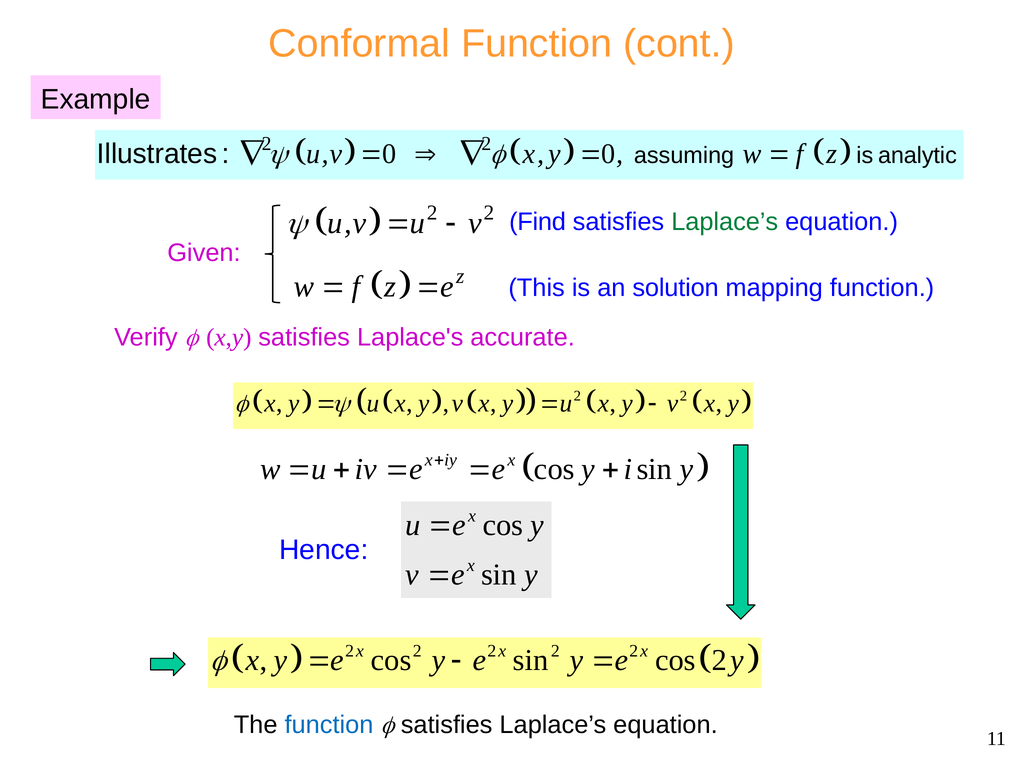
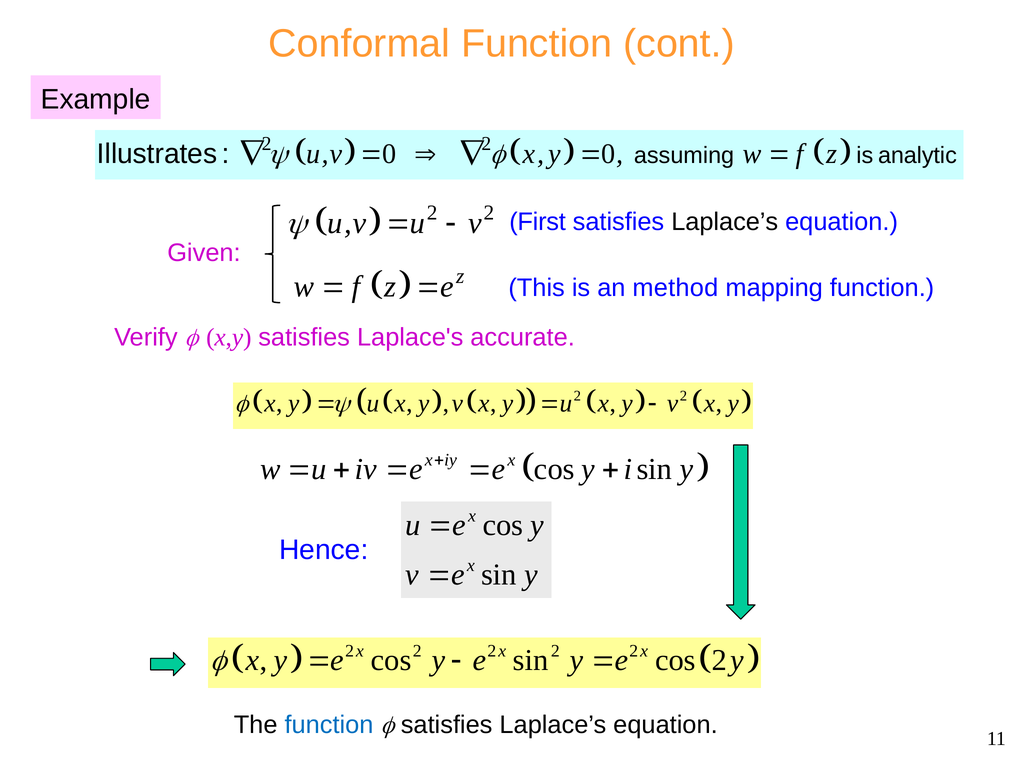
Find: Find -> First (538, 222)
Laplace’s colour: green -> black (725, 222)
solution: solution -> method (675, 288)
